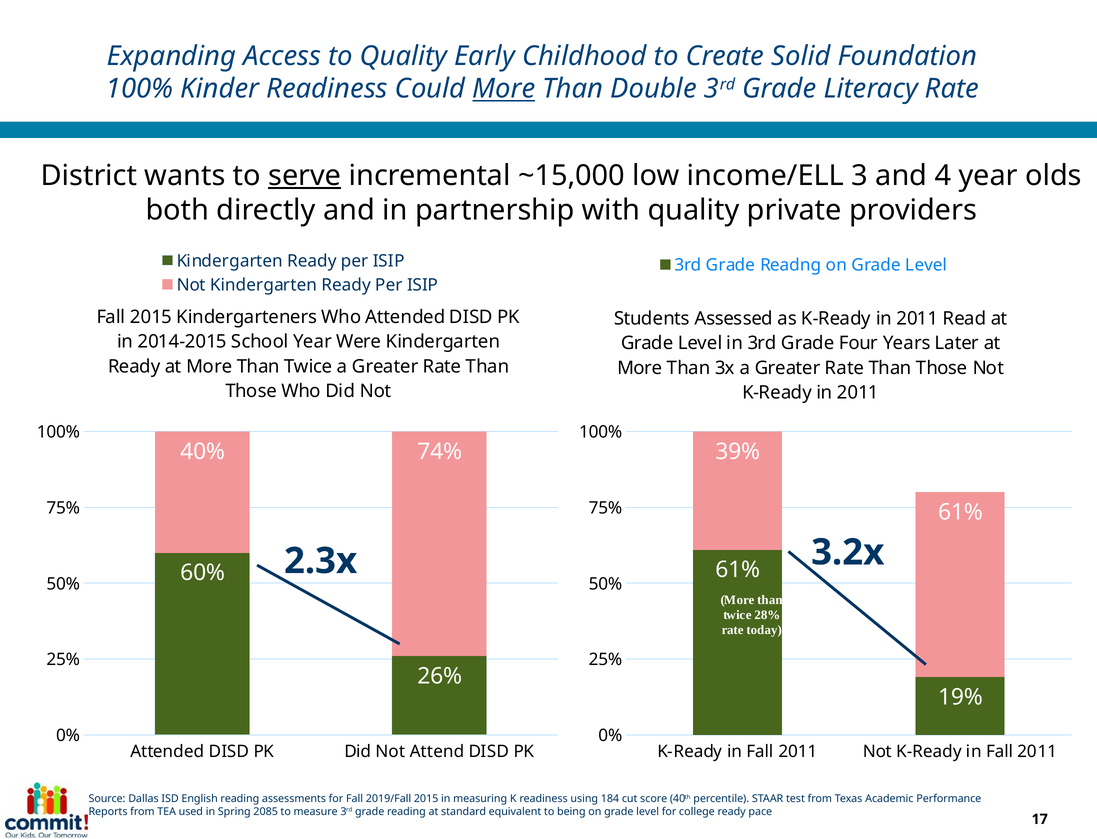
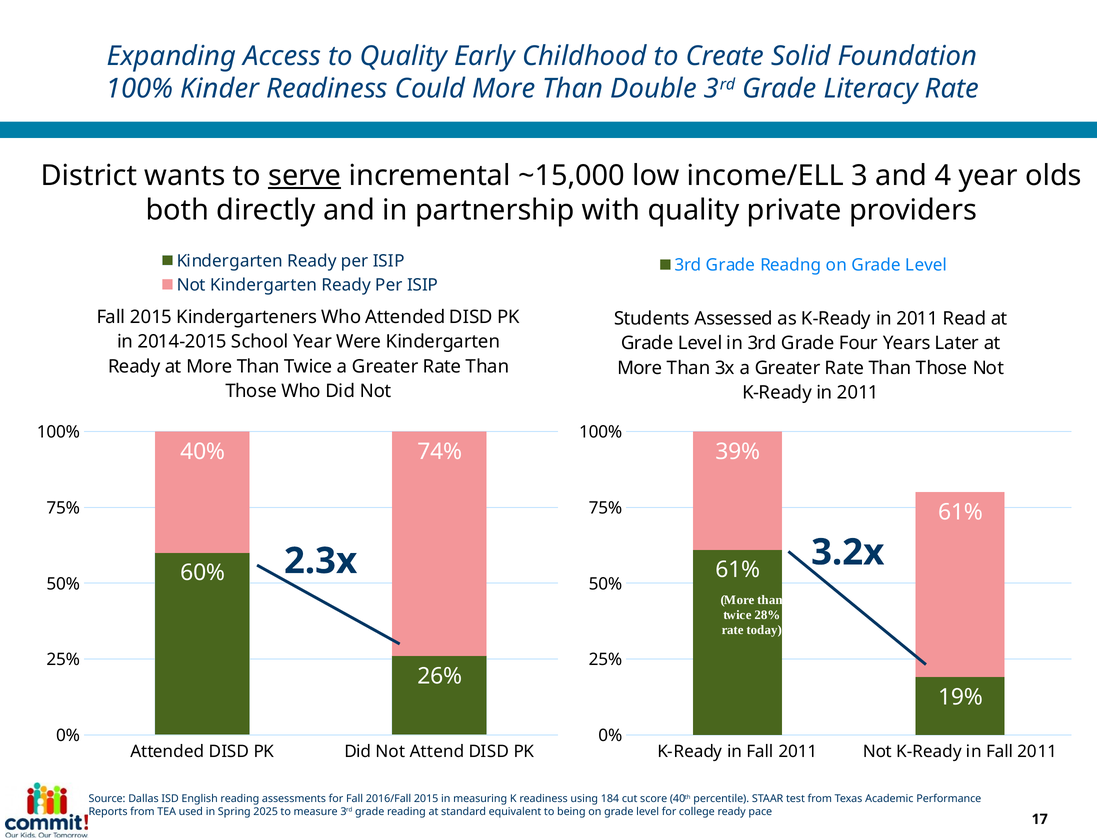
More underline: present -> none (504, 89)
2019/Fall: 2019/Fall -> 2016/Fall (389, 799)
2085: 2085 -> 2025 (266, 812)
